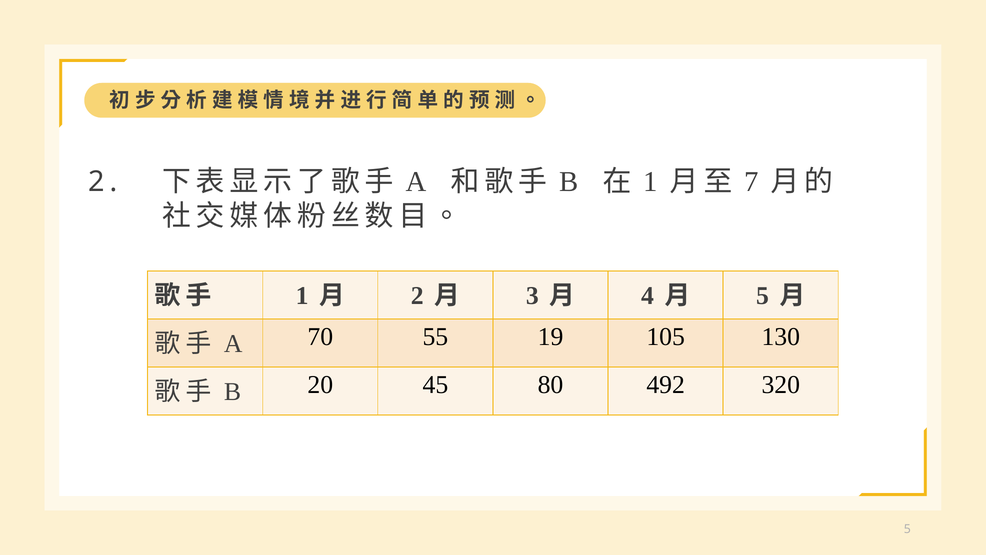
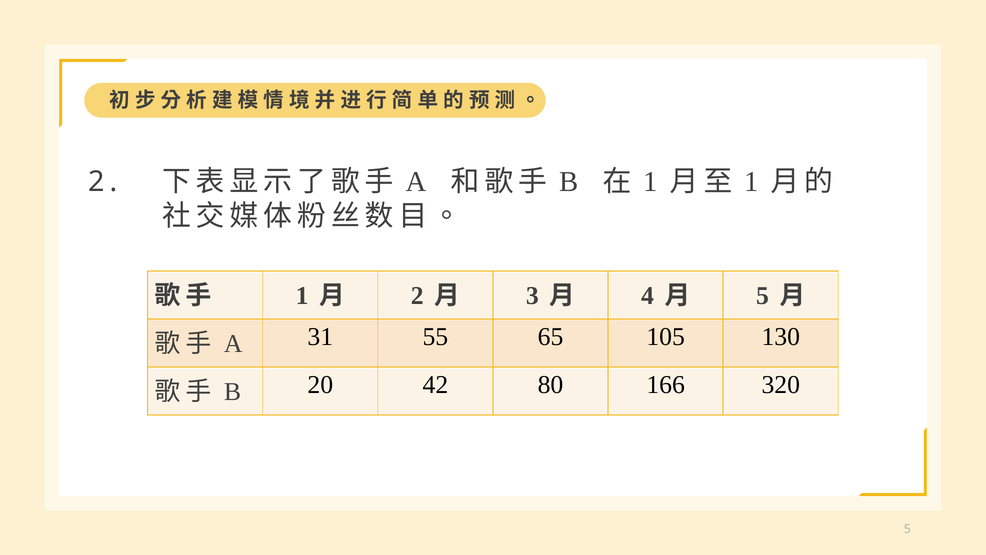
7: 7 -> 1 (751, 182)
70: 70 -> 31 (320, 337)
19: 19 -> 65 (551, 337)
45: 45 -> 42 (435, 385)
492: 492 -> 166 (666, 385)
